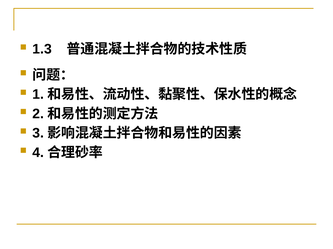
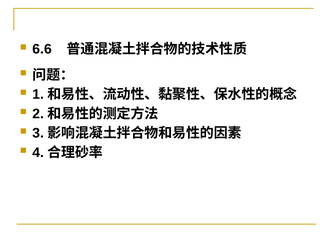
1.3: 1.3 -> 6.6 (42, 49)
